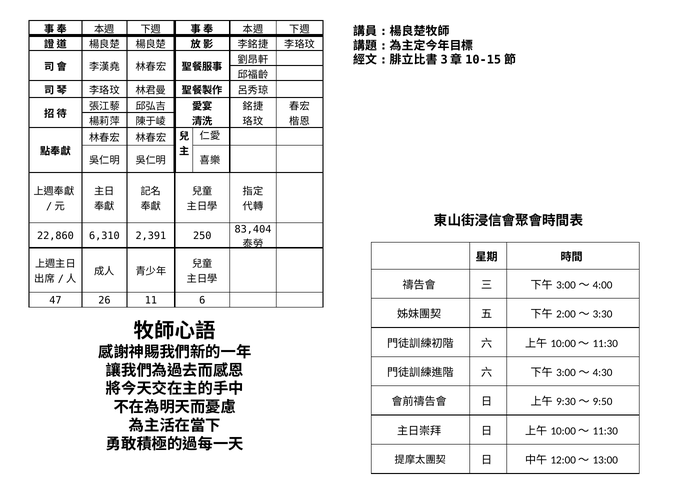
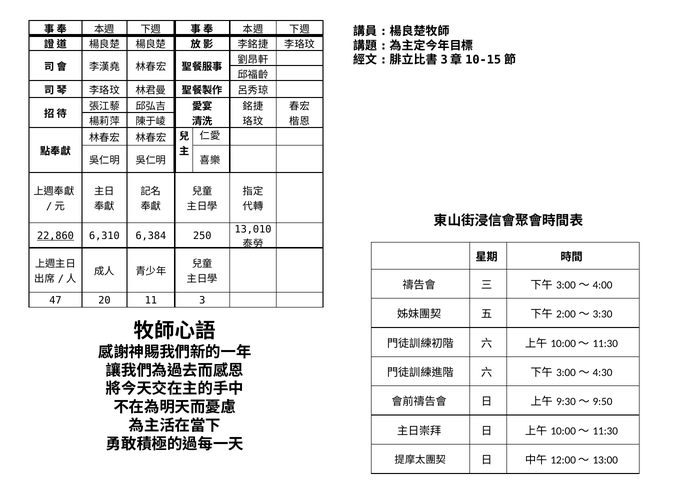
83,404: 83,404 -> 13,010 (253, 230)
22,860 underline: none -> present (55, 236)
2,391: 2,391 -> 6,384 (151, 236)
26: 26 -> 20 (104, 300)
6: 6 -> 3 (202, 300)
